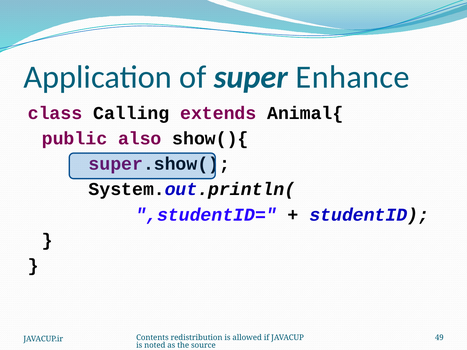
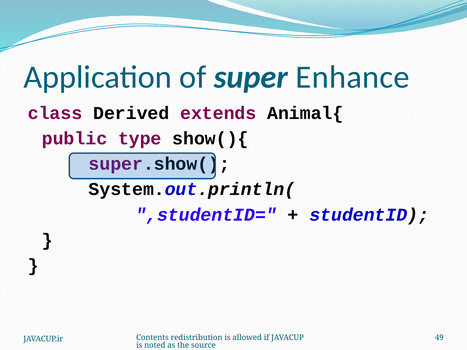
Calling: Calling -> Derived (131, 113)
also: also -> type (140, 139)
